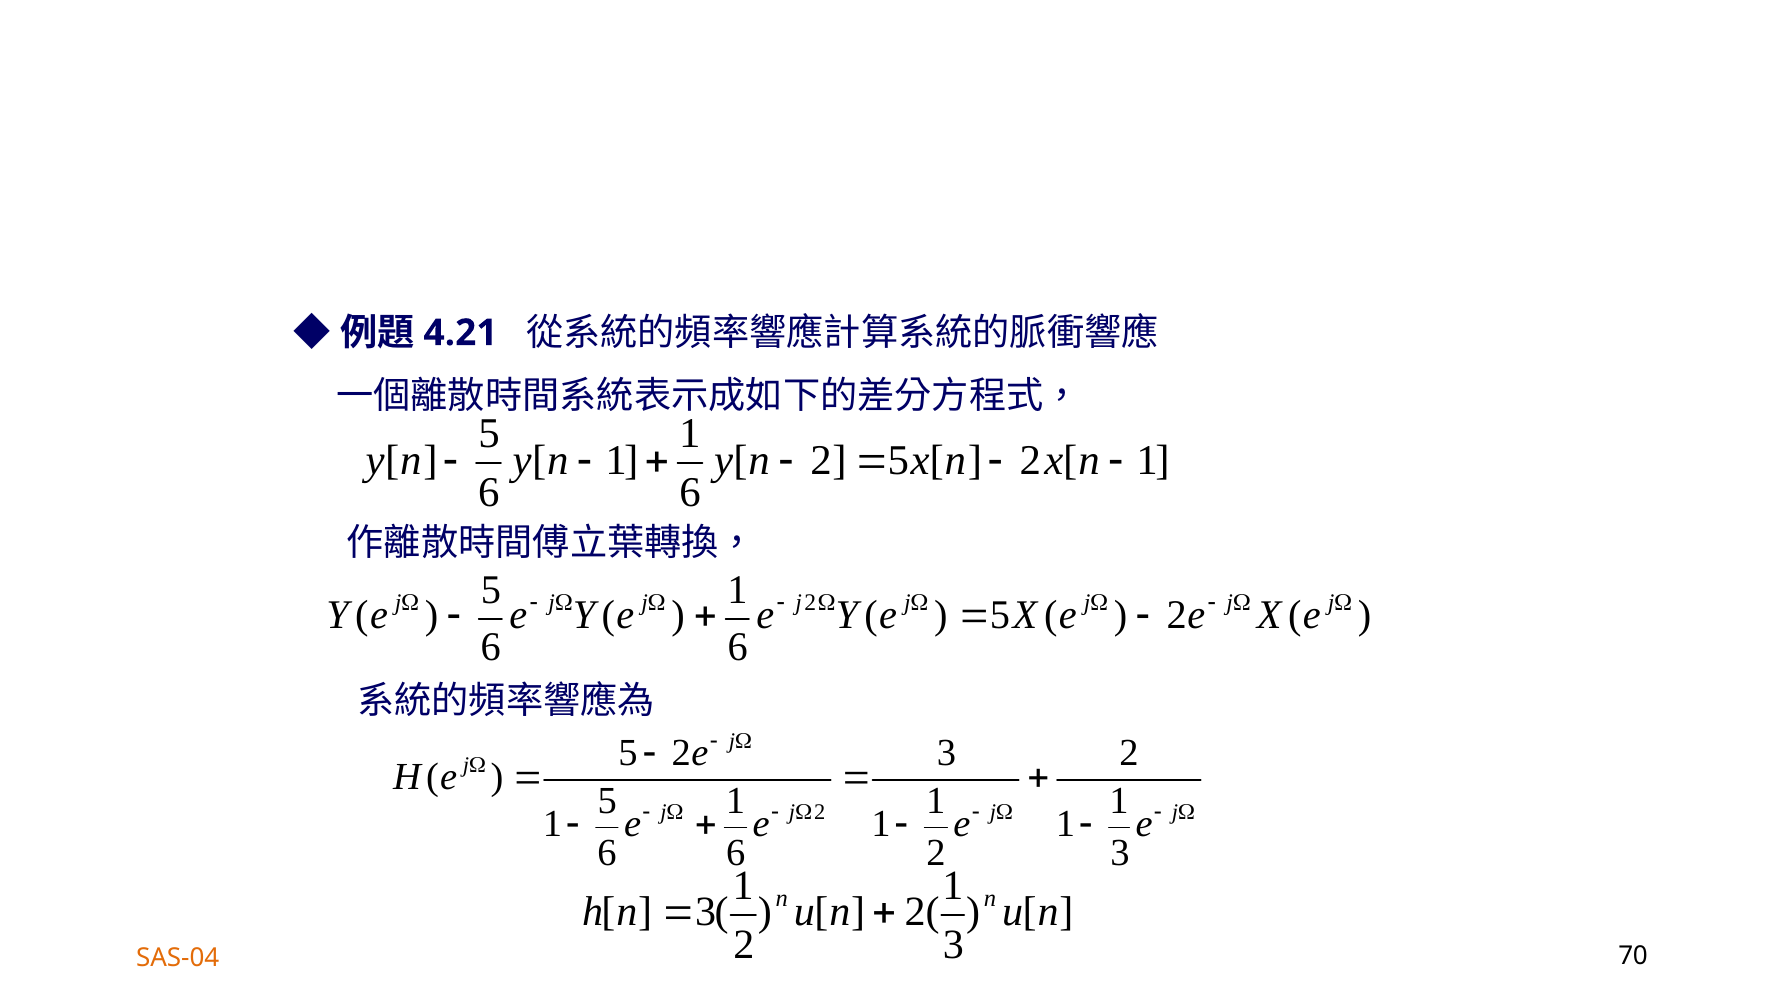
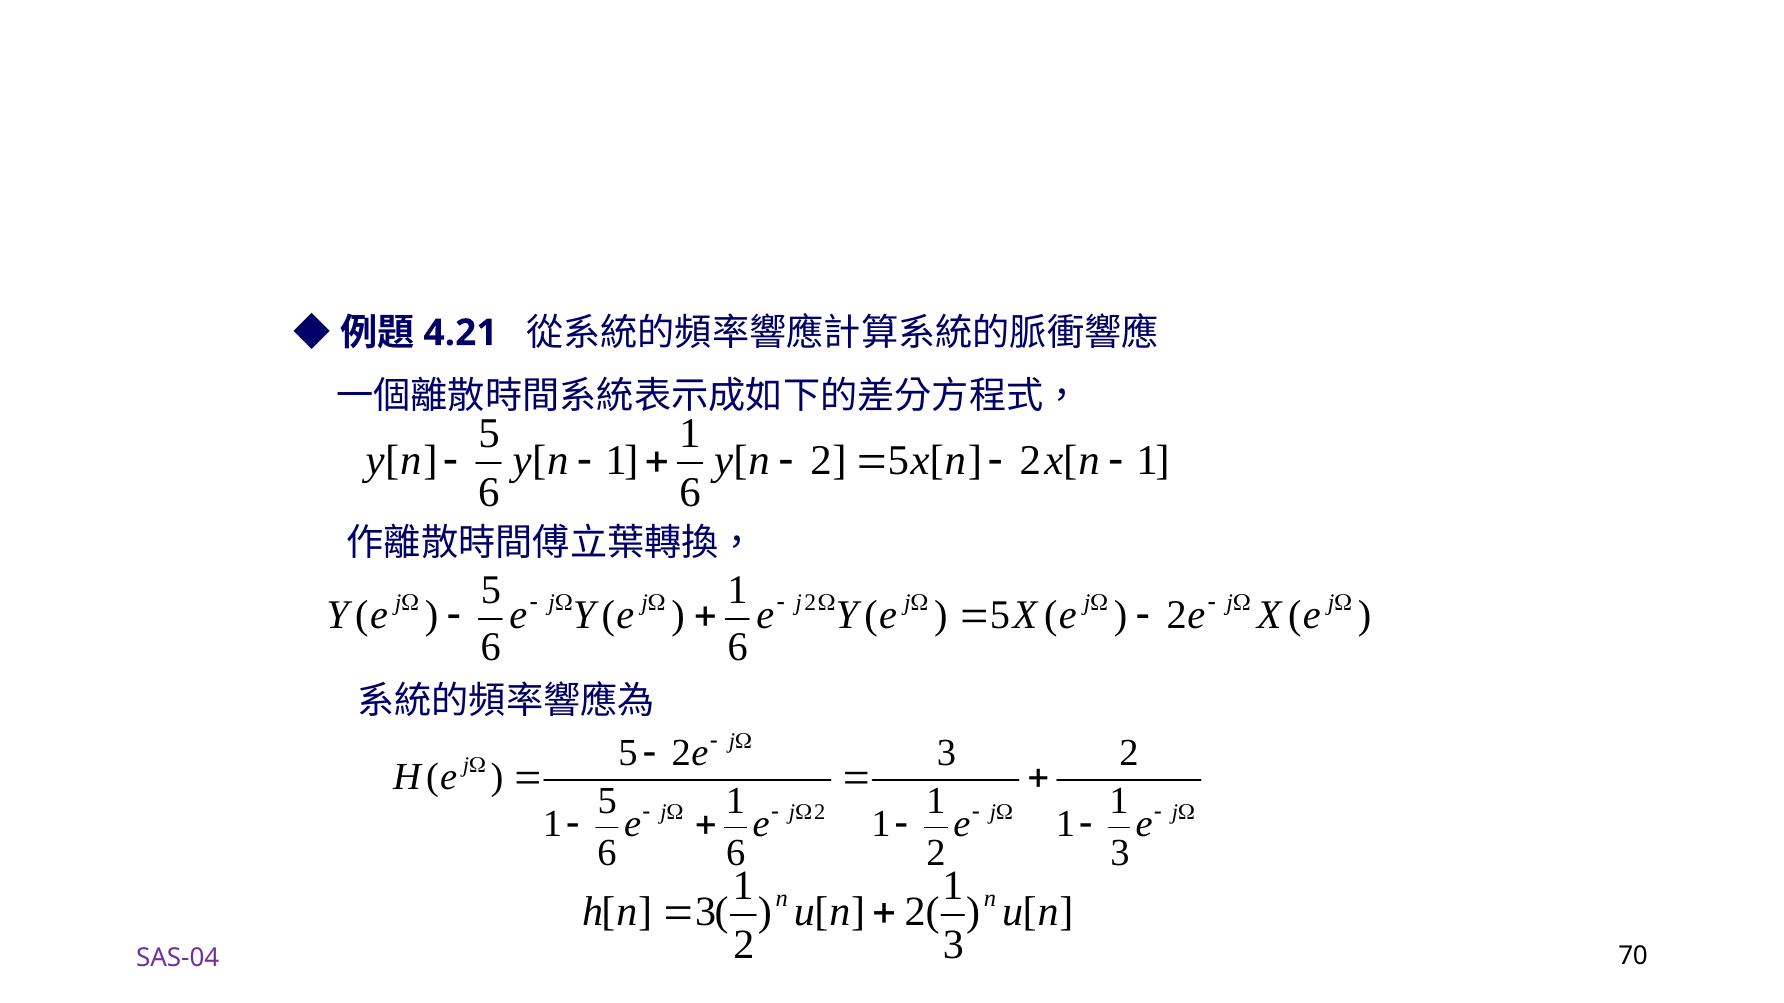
SAS-04 colour: orange -> purple (178, 959)
